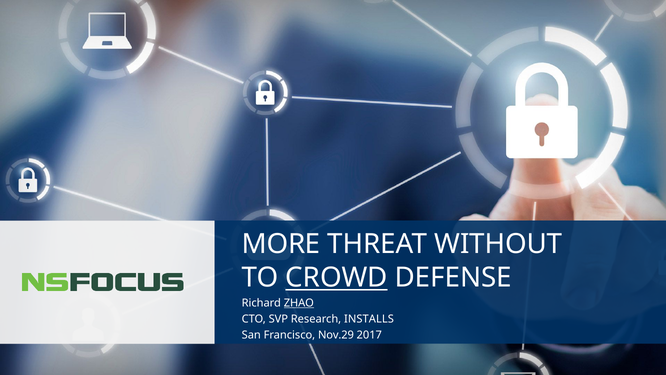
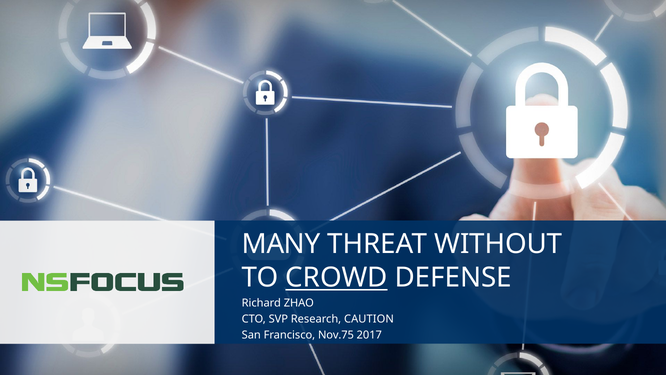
MORE: MORE -> MANY (281, 244)
ZHAO underline: present -> none (299, 303)
INSTALLS: INSTALLS -> CAUTION (369, 319)
Nov.29: Nov.29 -> Nov.75 (336, 335)
